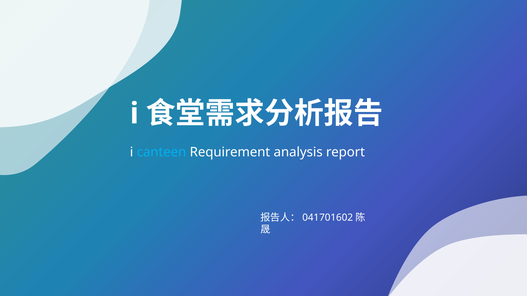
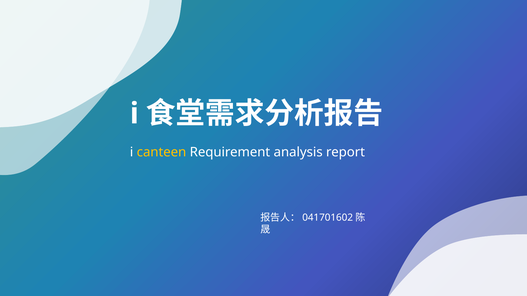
canteen colour: light blue -> yellow (161, 152)
